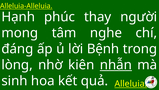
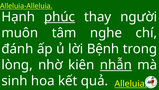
phúc underline: none -> present (60, 17)
mong: mong -> muôn (20, 33)
đáng: đáng -> đánh (17, 49)
